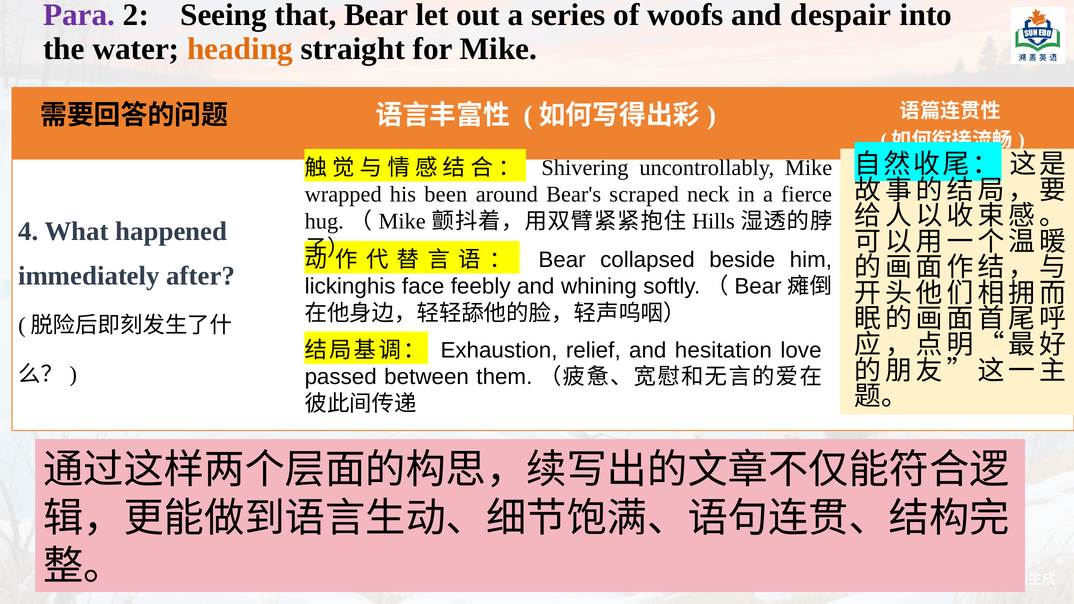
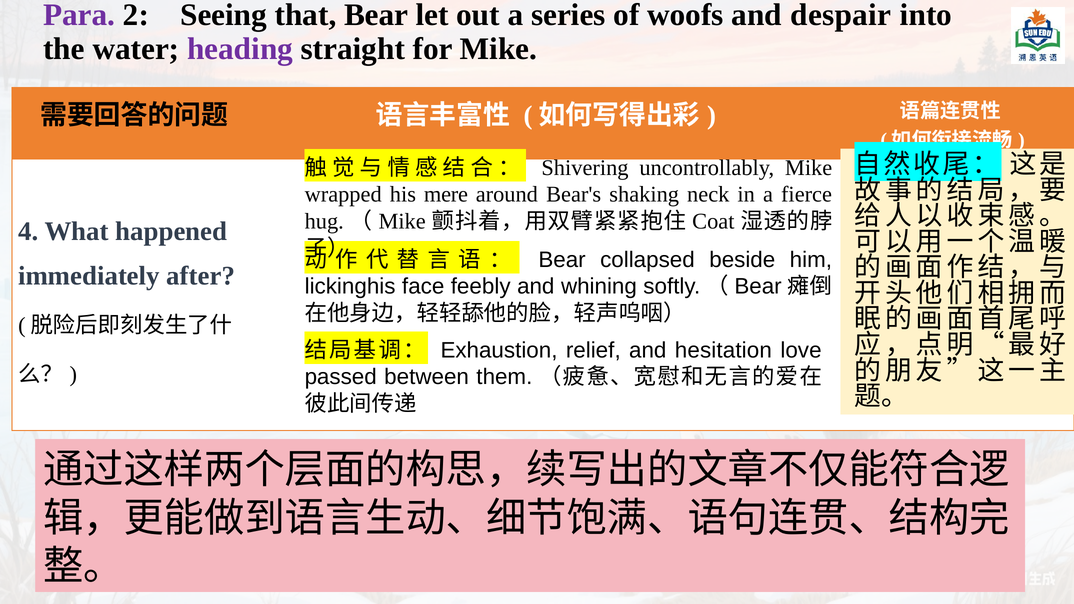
heading colour: orange -> purple (240, 49)
been: been -> mere (446, 195)
scraped: scraped -> shaking (644, 195)
Hills: Hills -> Coat (713, 221)
